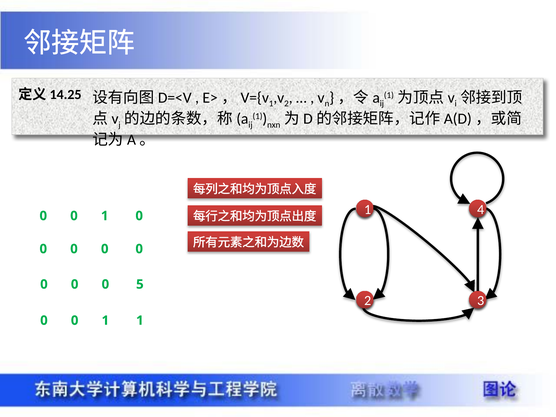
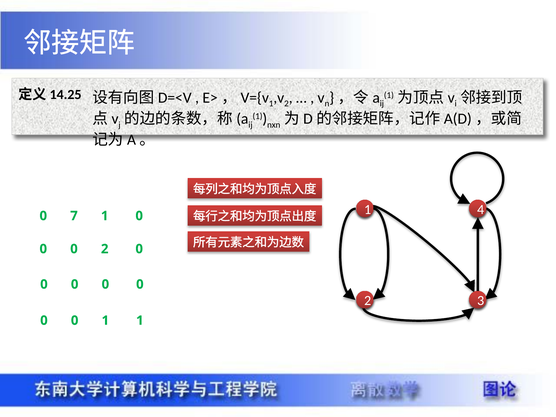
0: 0 -> 7 (74, 216)
0: 0 -> 2 (105, 249)
5: 5 -> 0 (140, 284)
